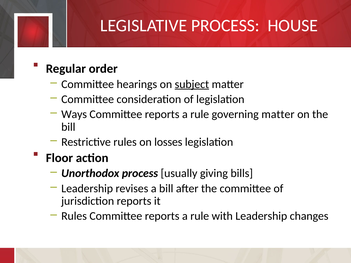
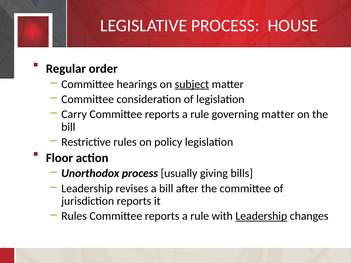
Ways: Ways -> Carry (74, 114)
losses: losses -> policy (168, 142)
Leadership underline: none -> present (261, 216)
